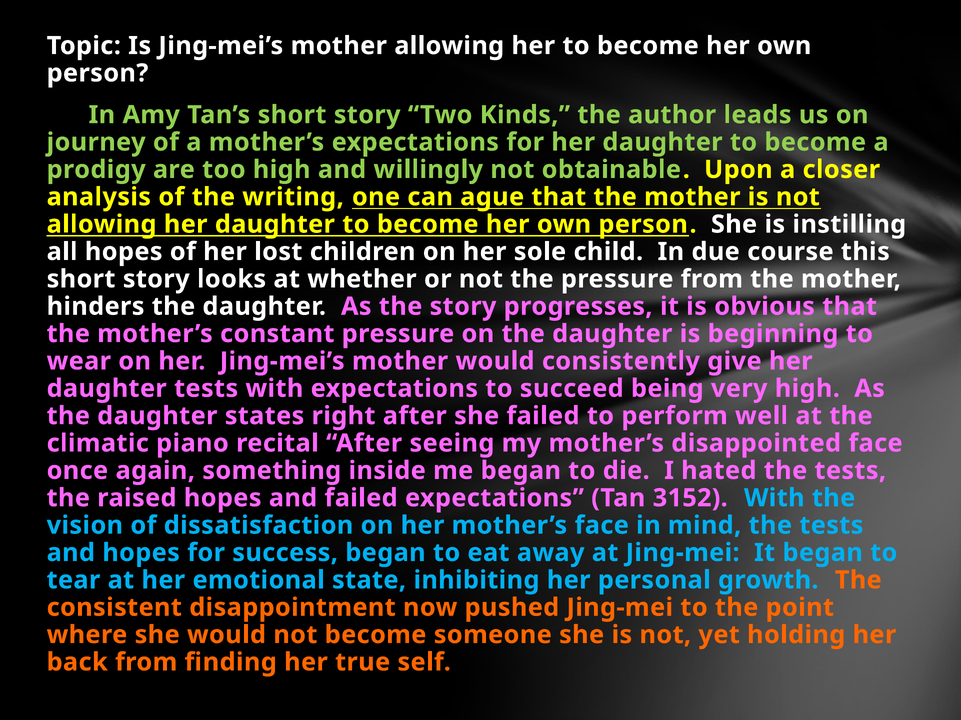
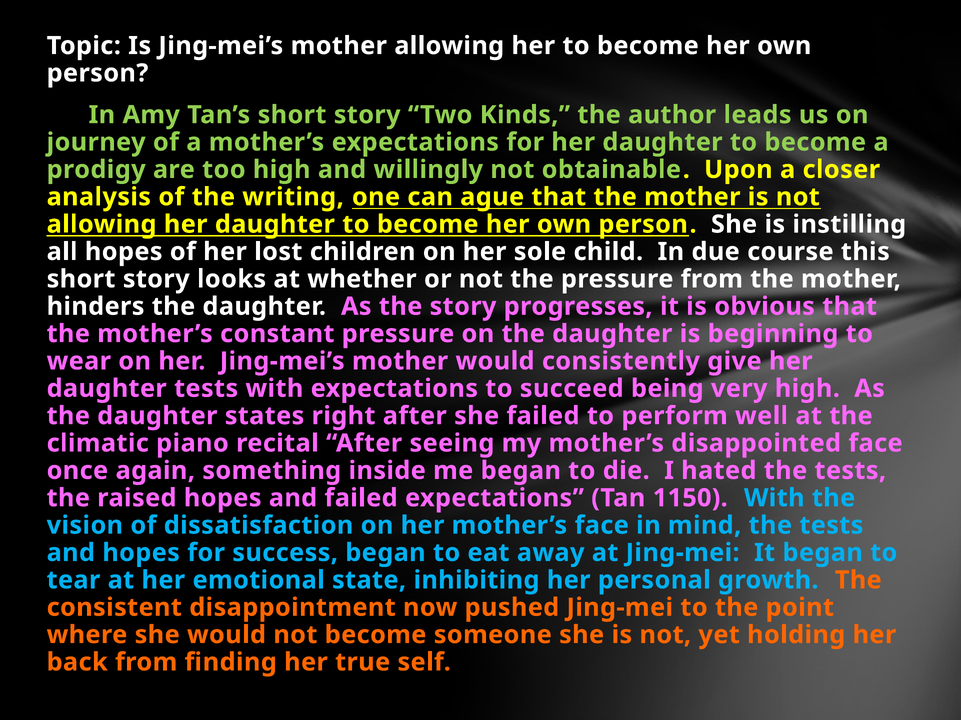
3152: 3152 -> 1150 (690, 498)
